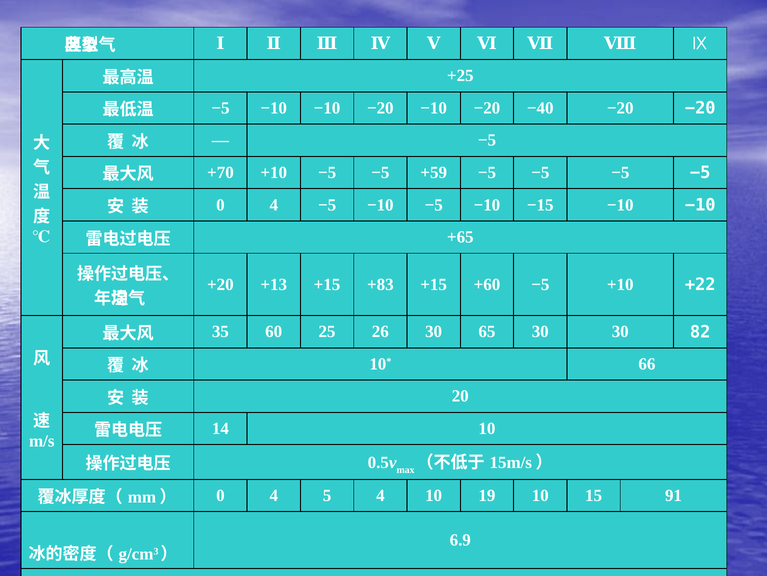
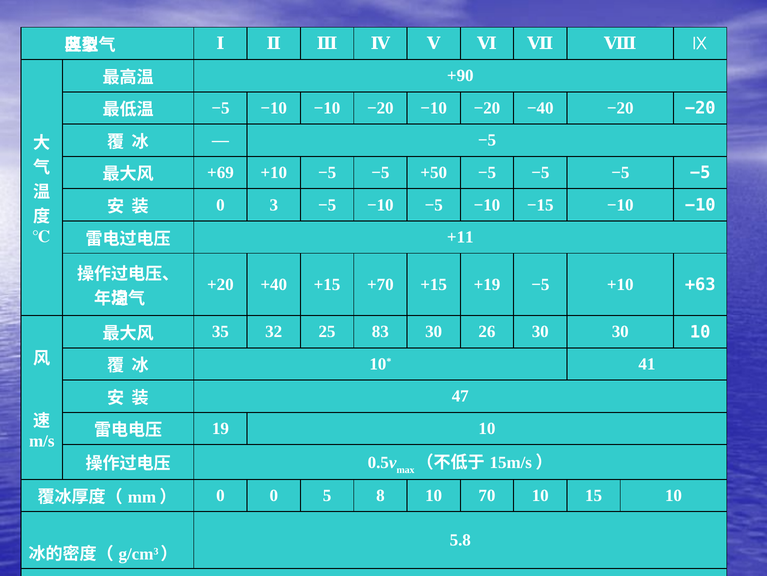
+25: +25 -> +90 (460, 76)
+70: +70 -> +69 (220, 172)
+59: +59 -> +50 (434, 172)
4: 4 -> 3 (274, 205)
+65: +65 -> +11 (460, 237)
+13: +13 -> +40 (274, 284)
+83: +83 -> +70 (380, 284)
+60: +60 -> +19 (487, 284)
+22: +22 -> +63 (700, 284)
60: 60 -> 32 (274, 331)
26: 26 -> 83 (380, 331)
65: 65 -> 26 (487, 331)
30 82: 82 -> 10 (700, 331)
66: 66 -> 41 (647, 364)
20: 20 -> 47 (460, 396)
14: 14 -> 19 (220, 428)
4: 4 -> 0 (274, 495)
5 4: 4 -> 8 (380, 495)
19: 19 -> 70 (487, 495)
15 91: 91 -> 10 (674, 495)
6.9: 6.9 -> 5.8 (460, 540)
